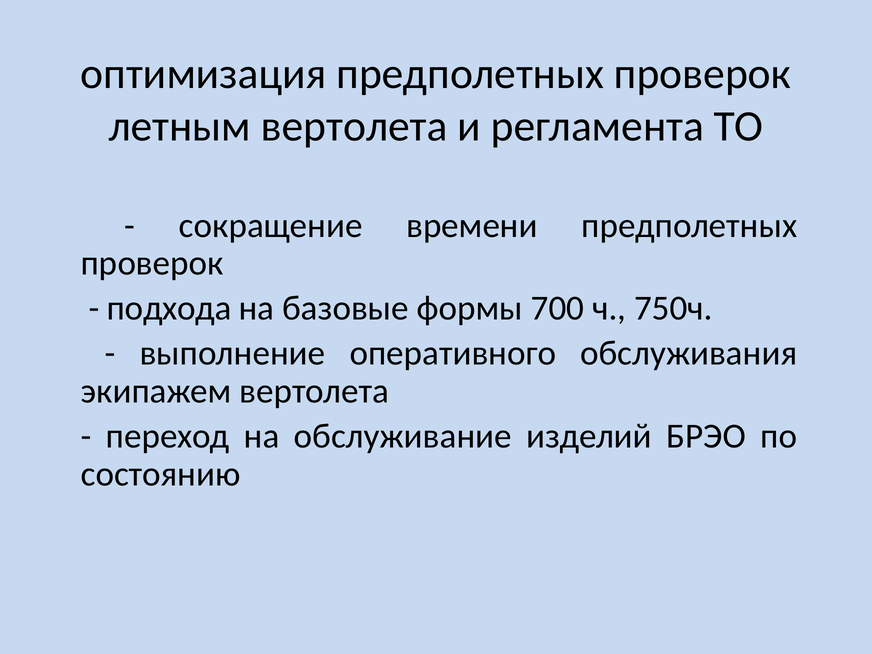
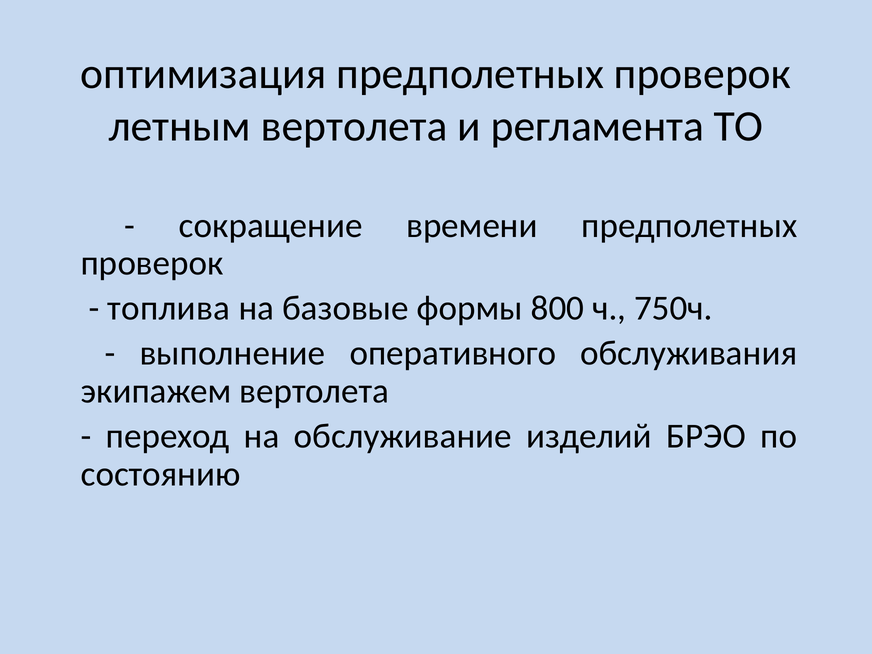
подхода: подхода -> топлива (169, 308)
700: 700 -> 800 (557, 308)
